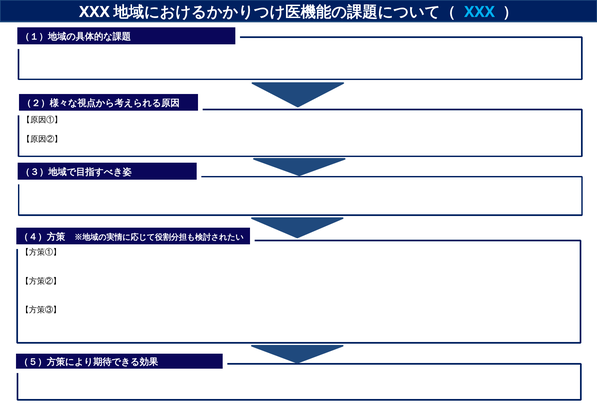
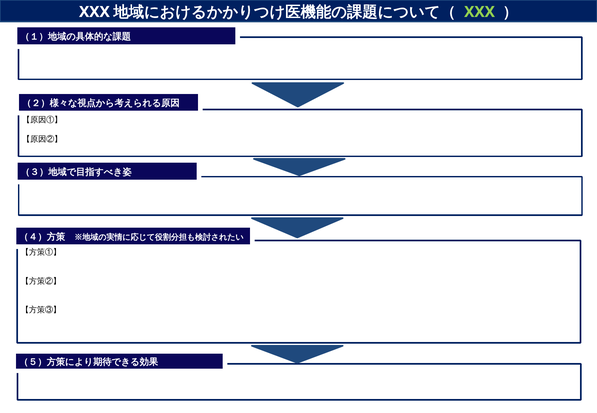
XXX colour: light blue -> light green (480, 12)
